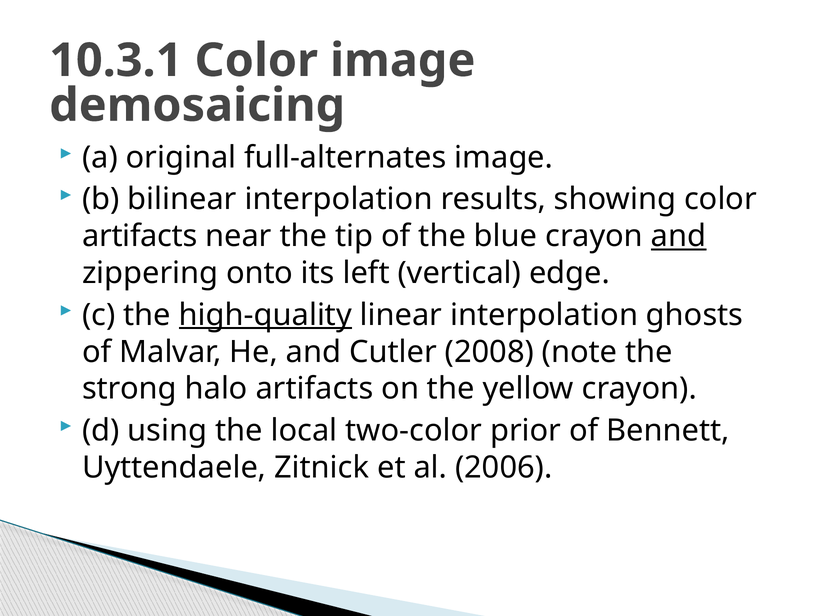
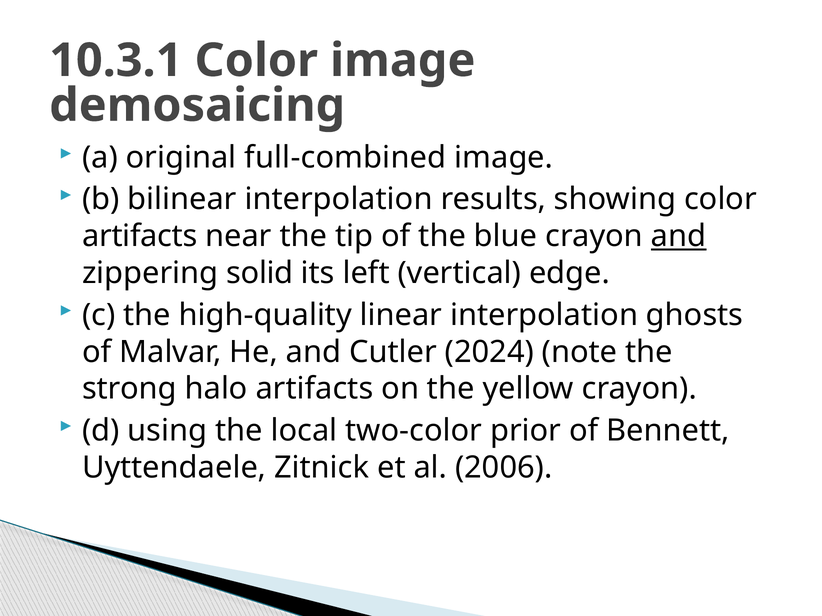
full-alternates: full-alternates -> full-combined (345, 158)
onto: onto -> solid (260, 274)
high-quality underline: present -> none (265, 315)
2008: 2008 -> 2024 (489, 352)
